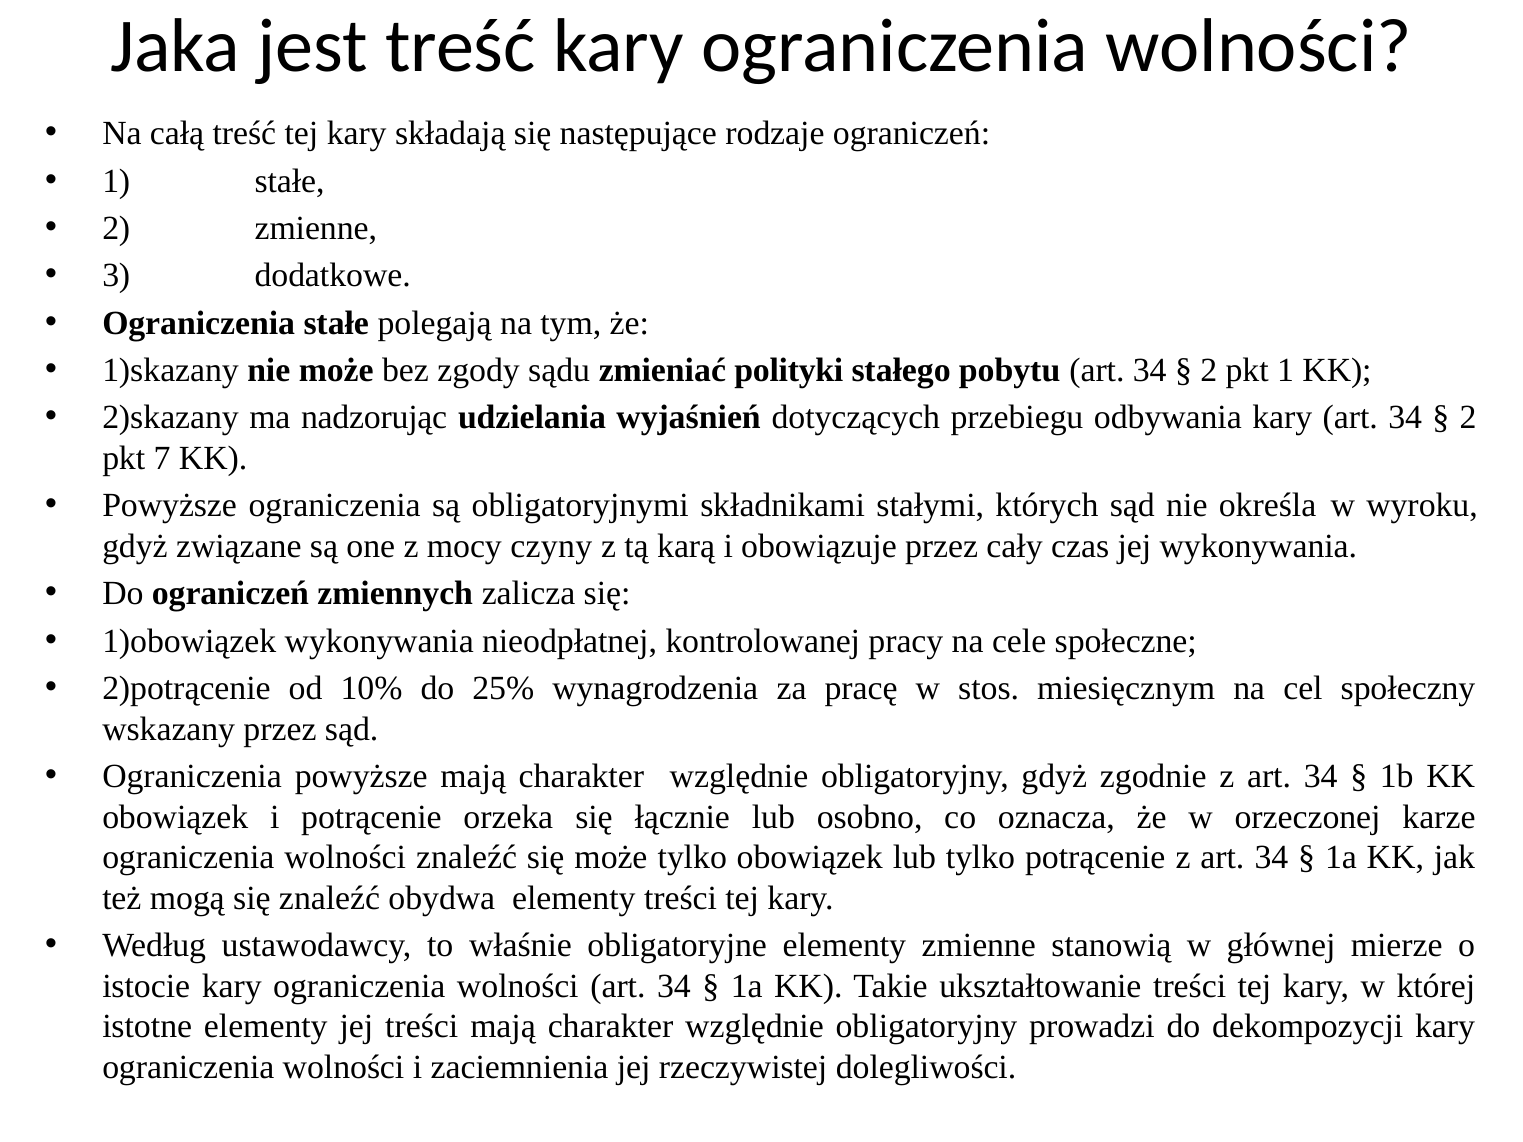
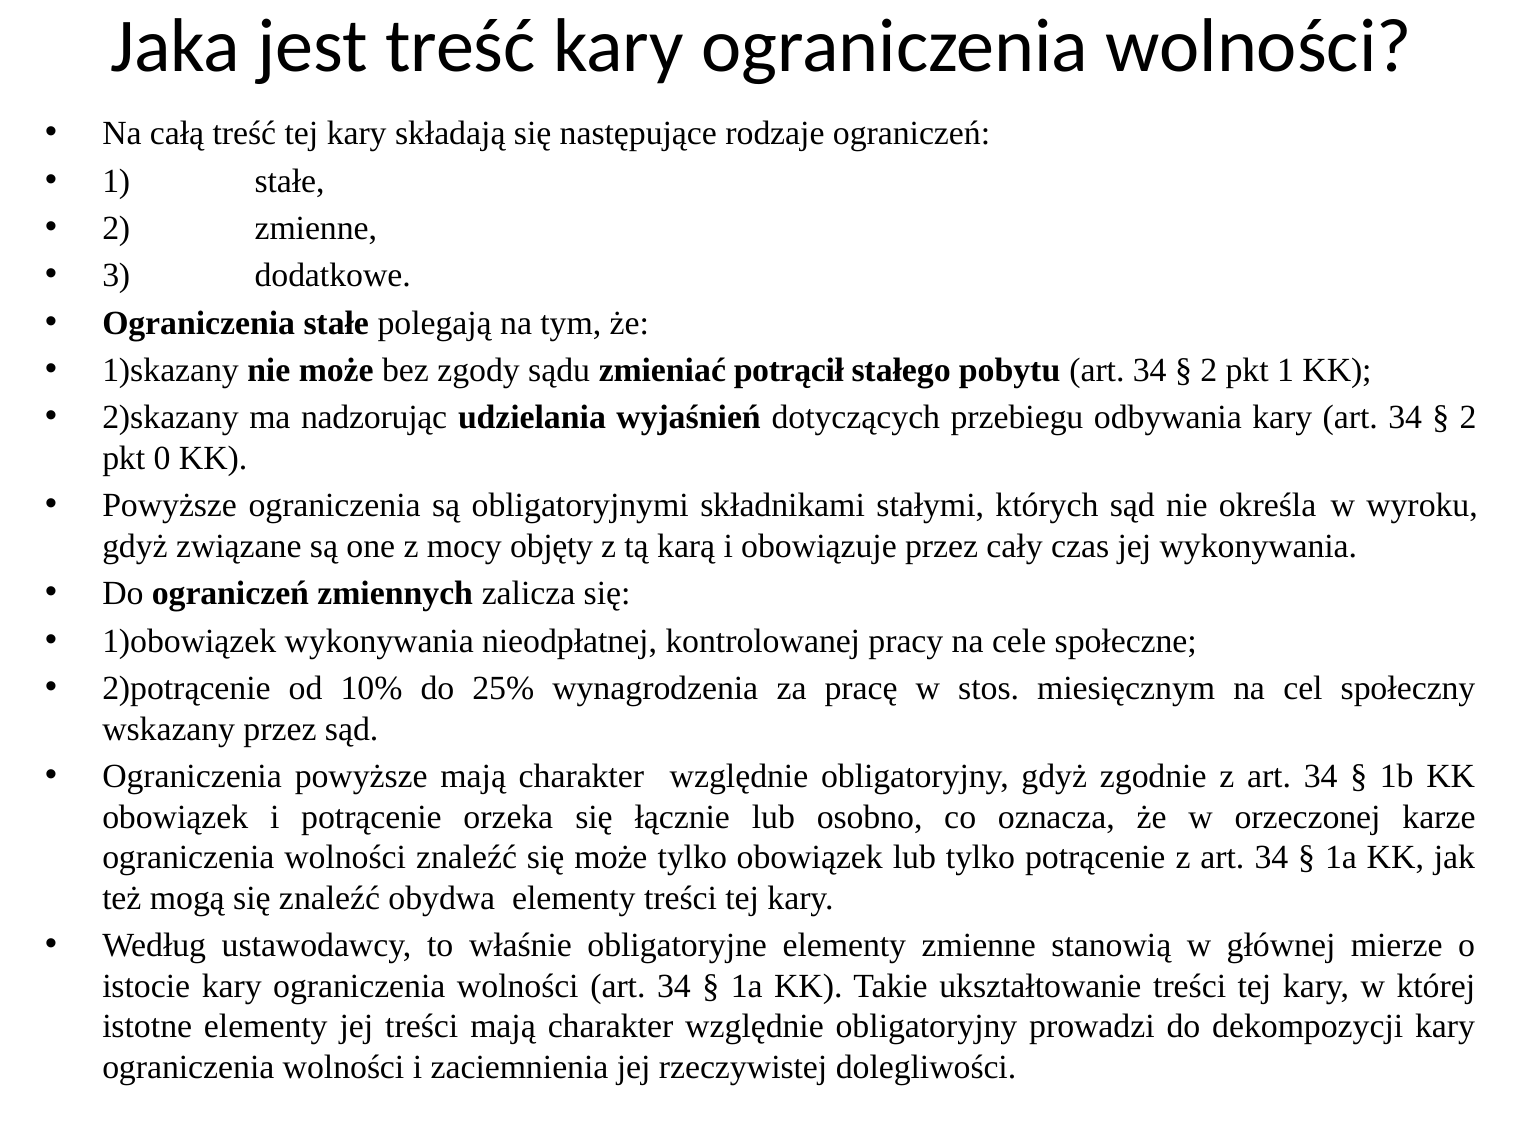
polityki: polityki -> potrącił (789, 370)
7: 7 -> 0 (162, 458)
czyny: czyny -> objęty (552, 546)
